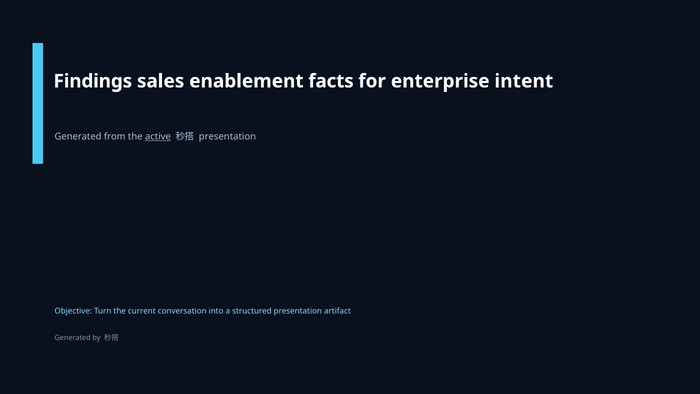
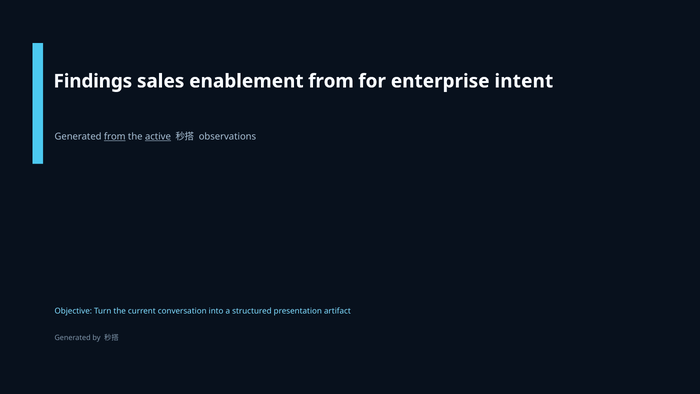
enablement facts: facts -> from (331, 81)
from underline: none -> present (115, 137)
presentation: presentation -> observations (227, 137)
